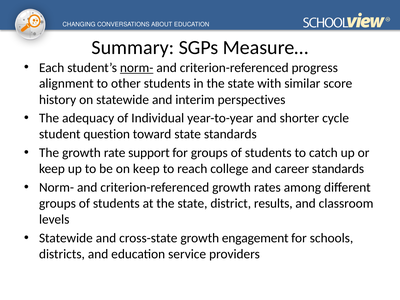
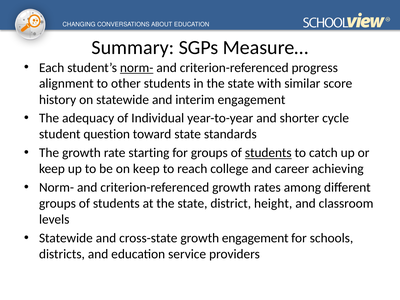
interim perspectives: perspectives -> engagement (252, 100)
support: support -> starting (149, 153)
students underline: none -> present (268, 153)
career standards: standards -> achieving (338, 169)
results: results -> height (273, 204)
